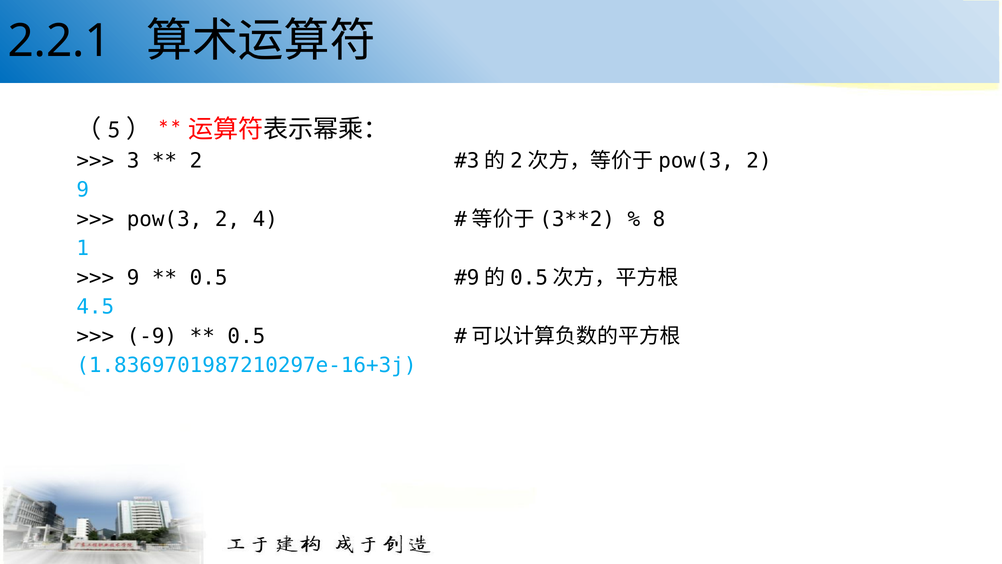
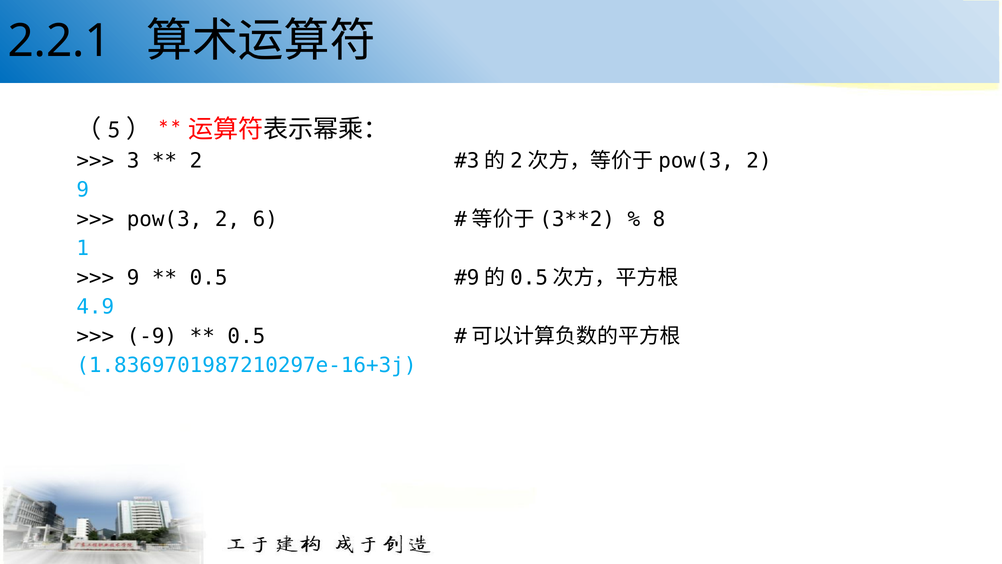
4: 4 -> 6 (265, 219)
4.5: 4.5 -> 4.9 (95, 307)
